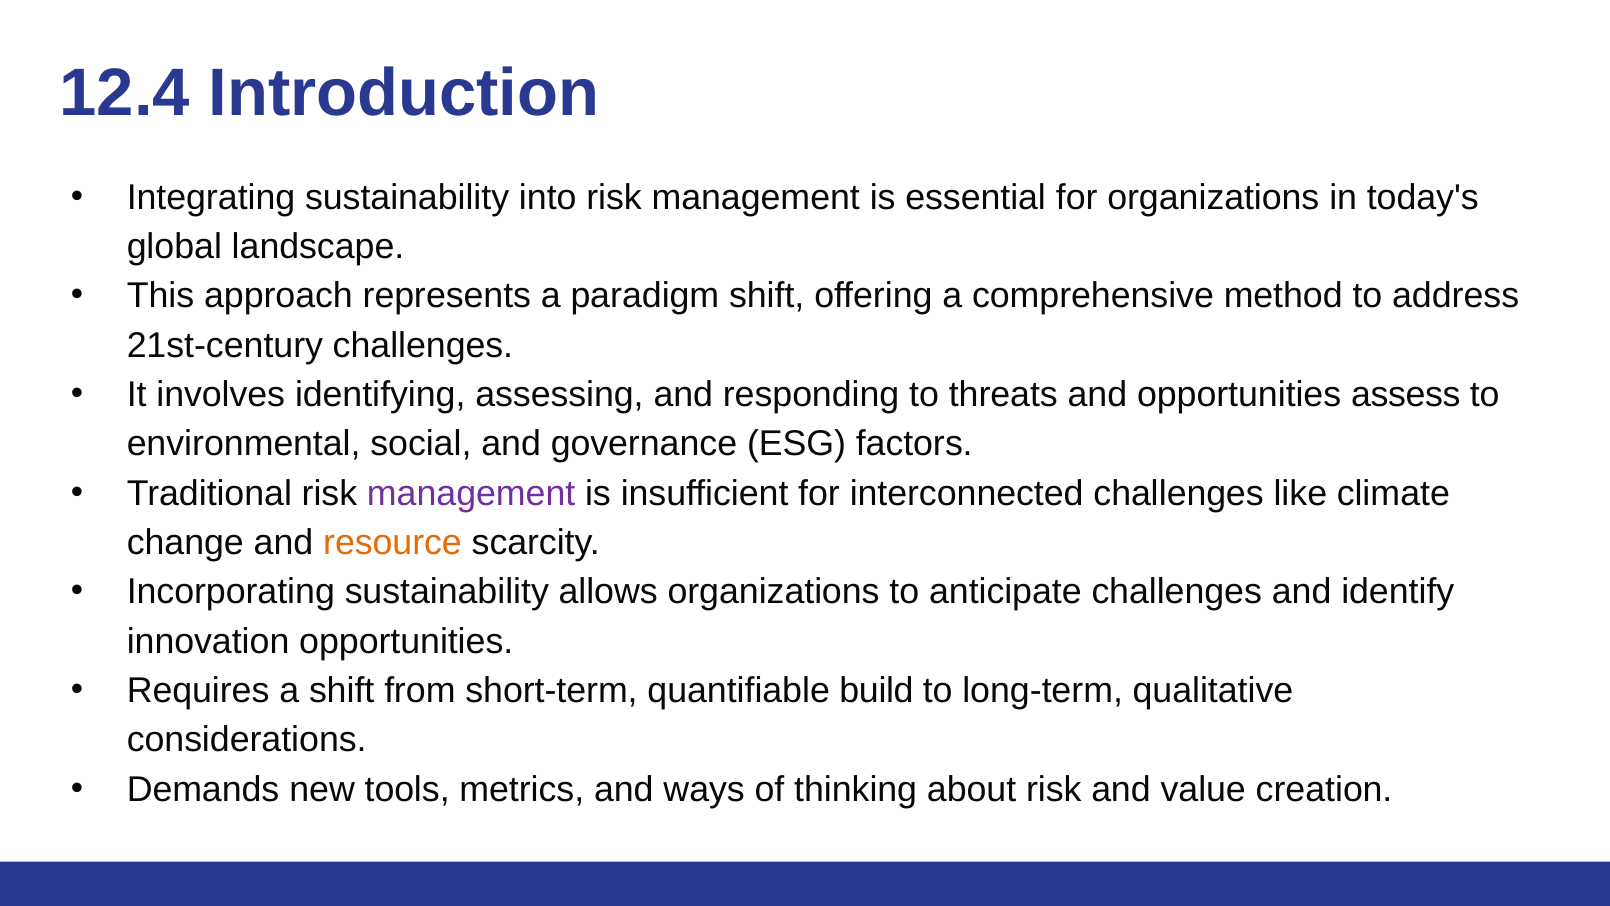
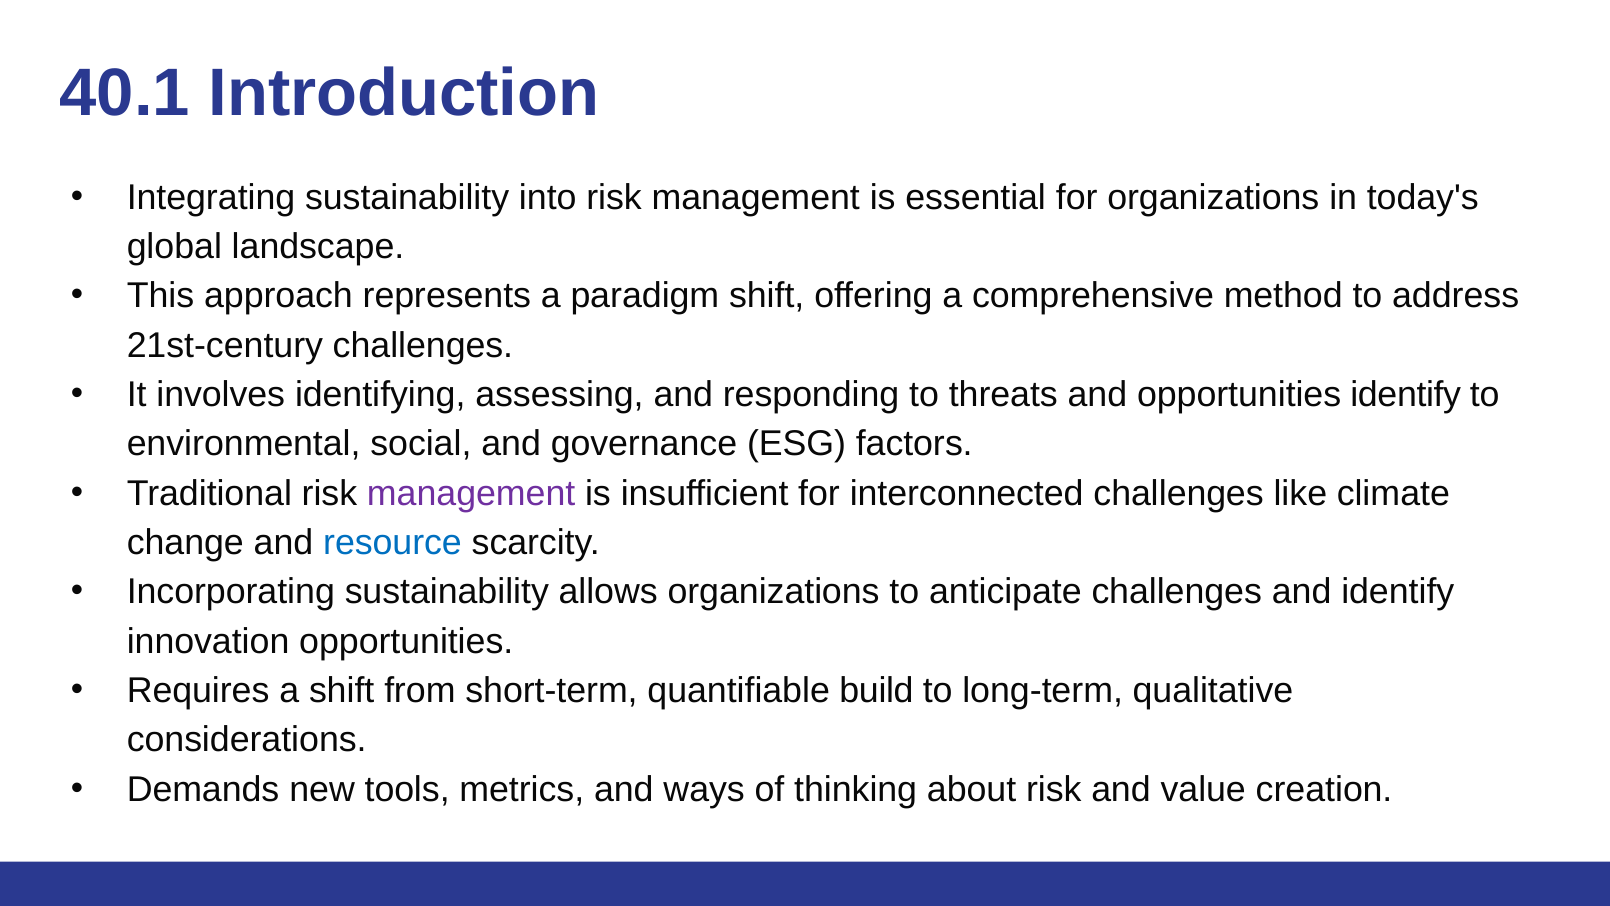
12.4: 12.4 -> 40.1 (125, 93)
opportunities assess: assess -> identify (1406, 395)
resource colour: orange -> blue (393, 543)
